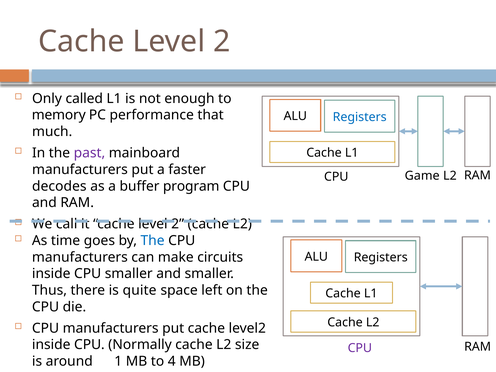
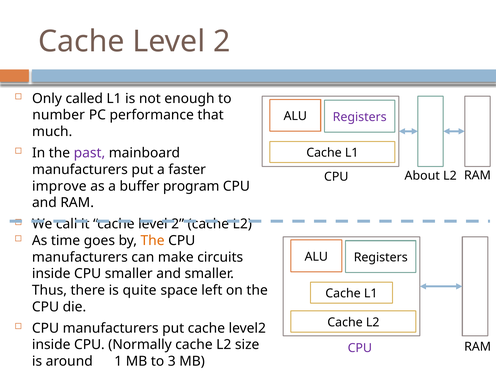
memory: memory -> number (59, 115)
Registers colour: blue -> purple (360, 117)
Game: Game -> About (422, 176)
decodes: decodes -> improve (59, 186)
The colour: blue -> orange (153, 241)
4: 4 -> 3 (172, 361)
